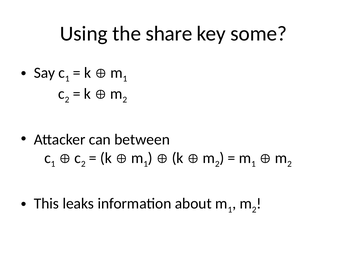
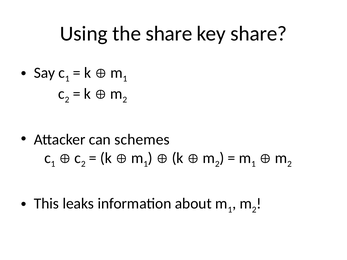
key some: some -> share (259, 34)
between: between -> schemes (142, 140)
